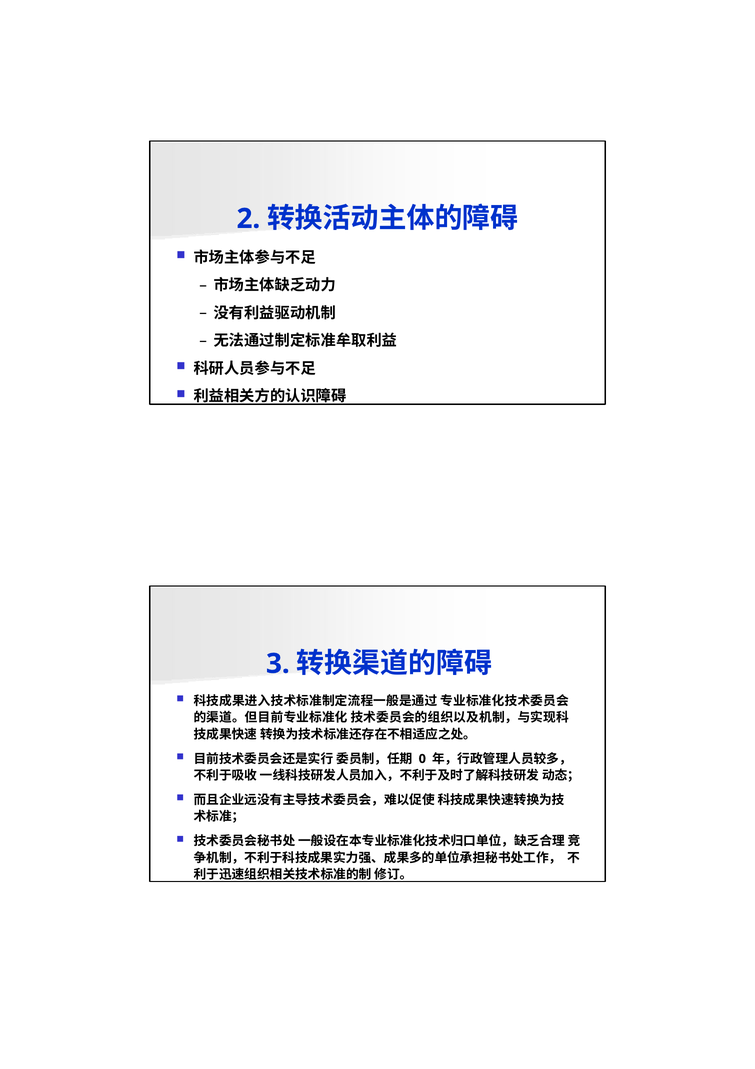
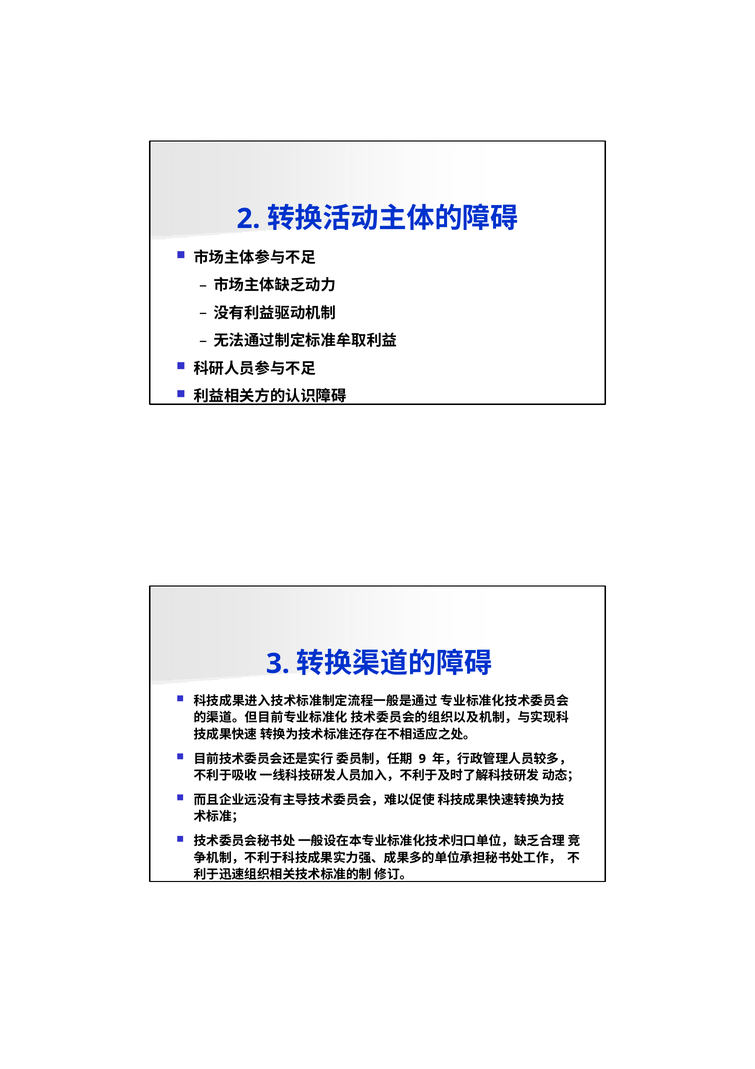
0: 0 -> 9 (422, 758)
